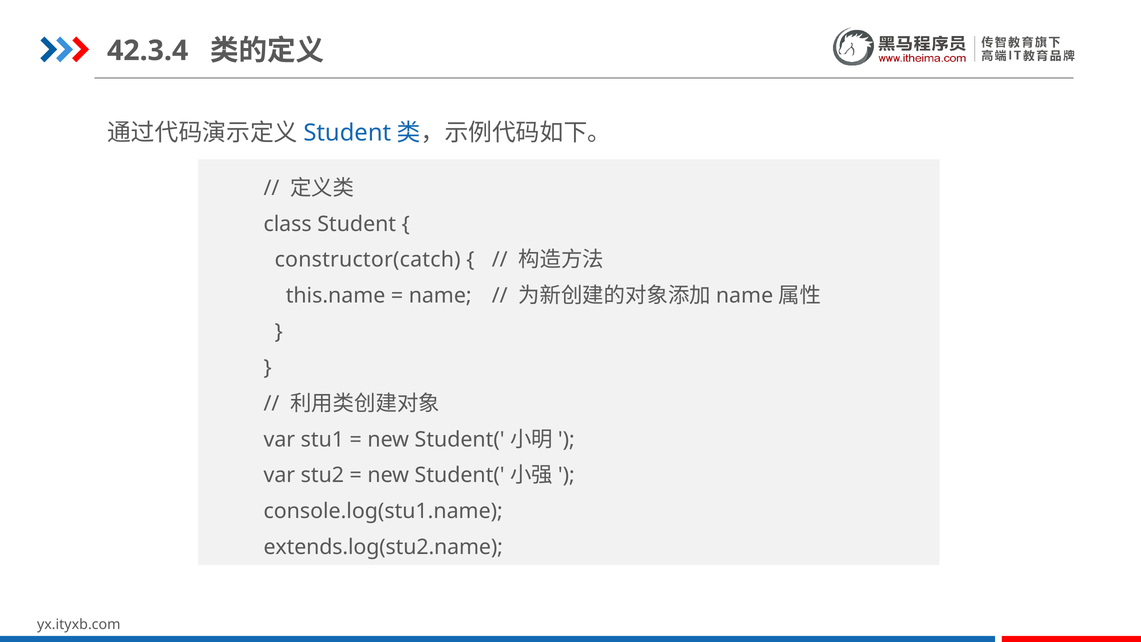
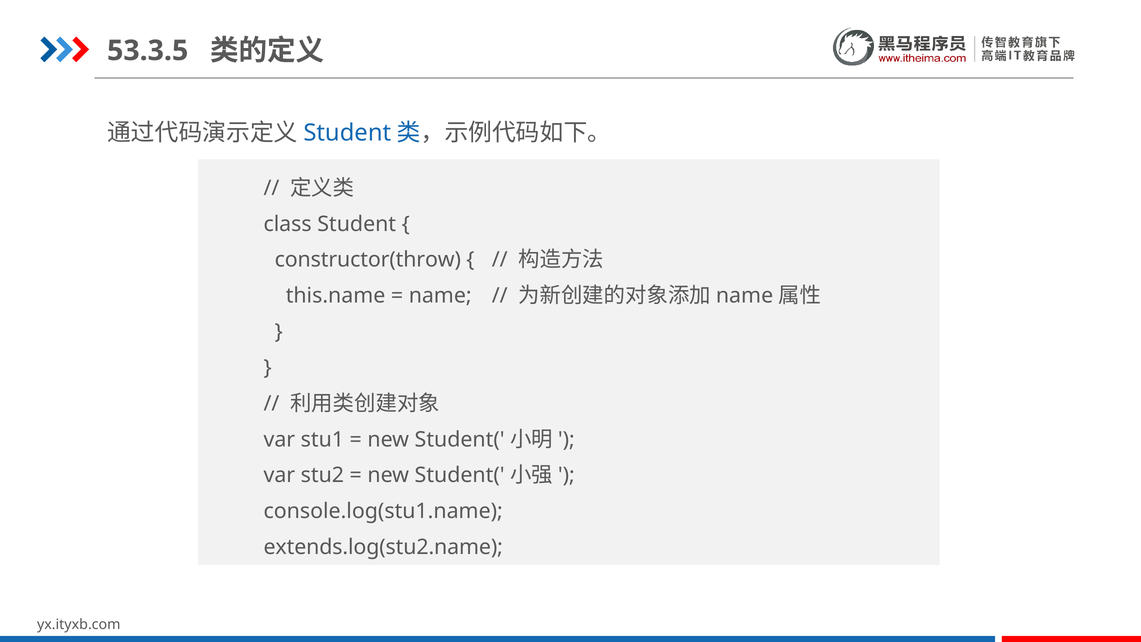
42.3.4: 42.3.4 -> 53.3.5 (148, 51)
constructor(catch: constructor(catch -> constructor(throw (368, 260)
